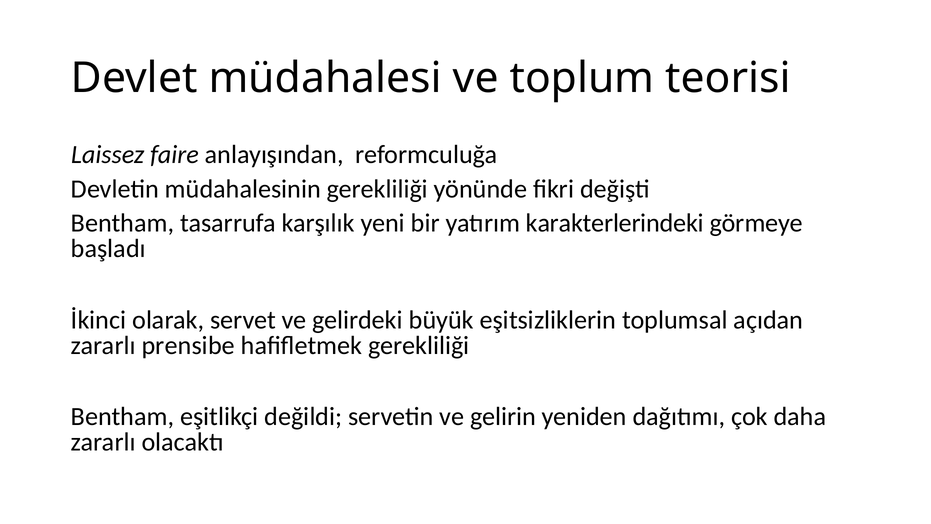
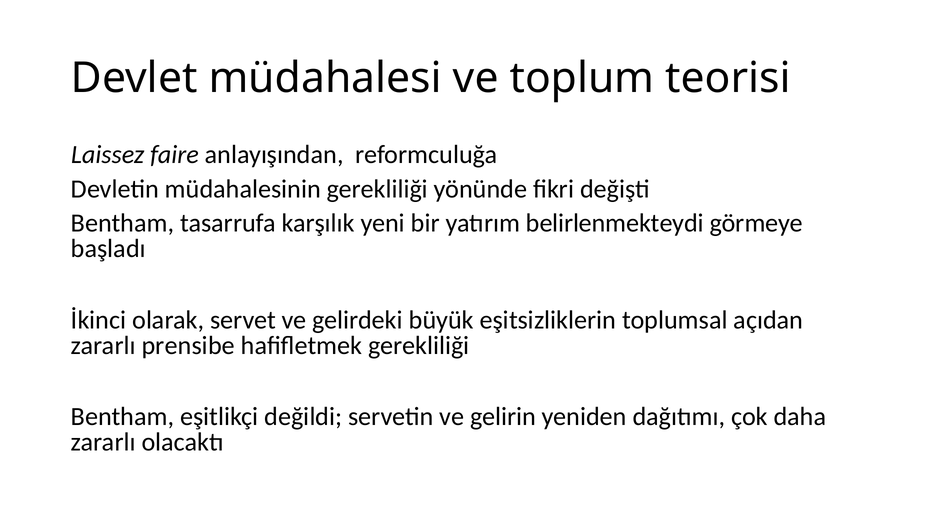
karakterlerindeki: karakterlerindeki -> belirlenmekteydi (615, 223)
